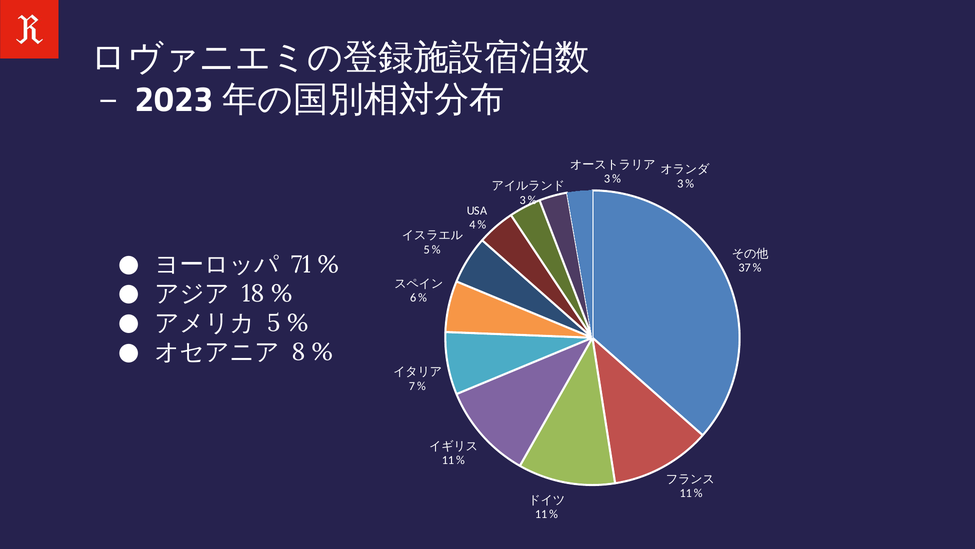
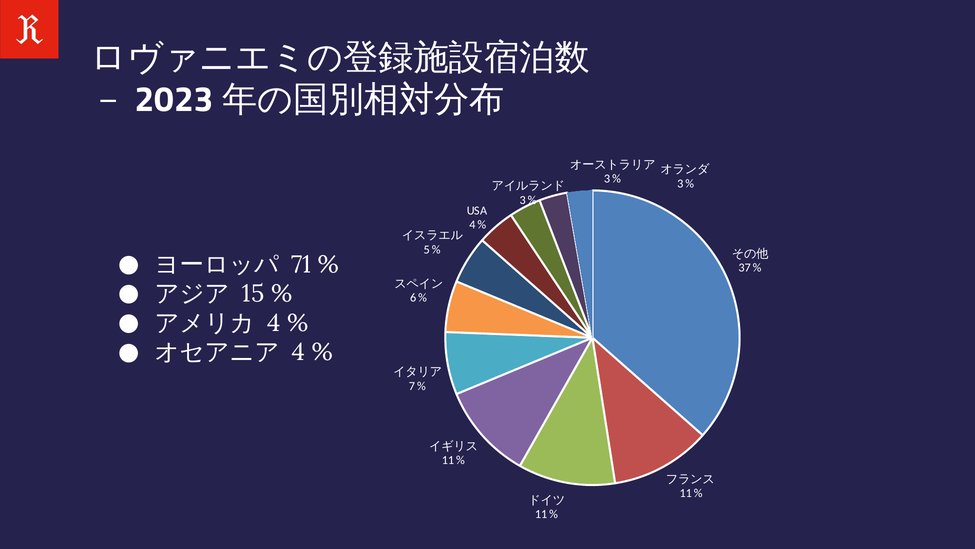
18: 18 -> 15 (253, 293)
5: 5 -> 4 (274, 323)
8: 8 -> 4 (299, 352)
